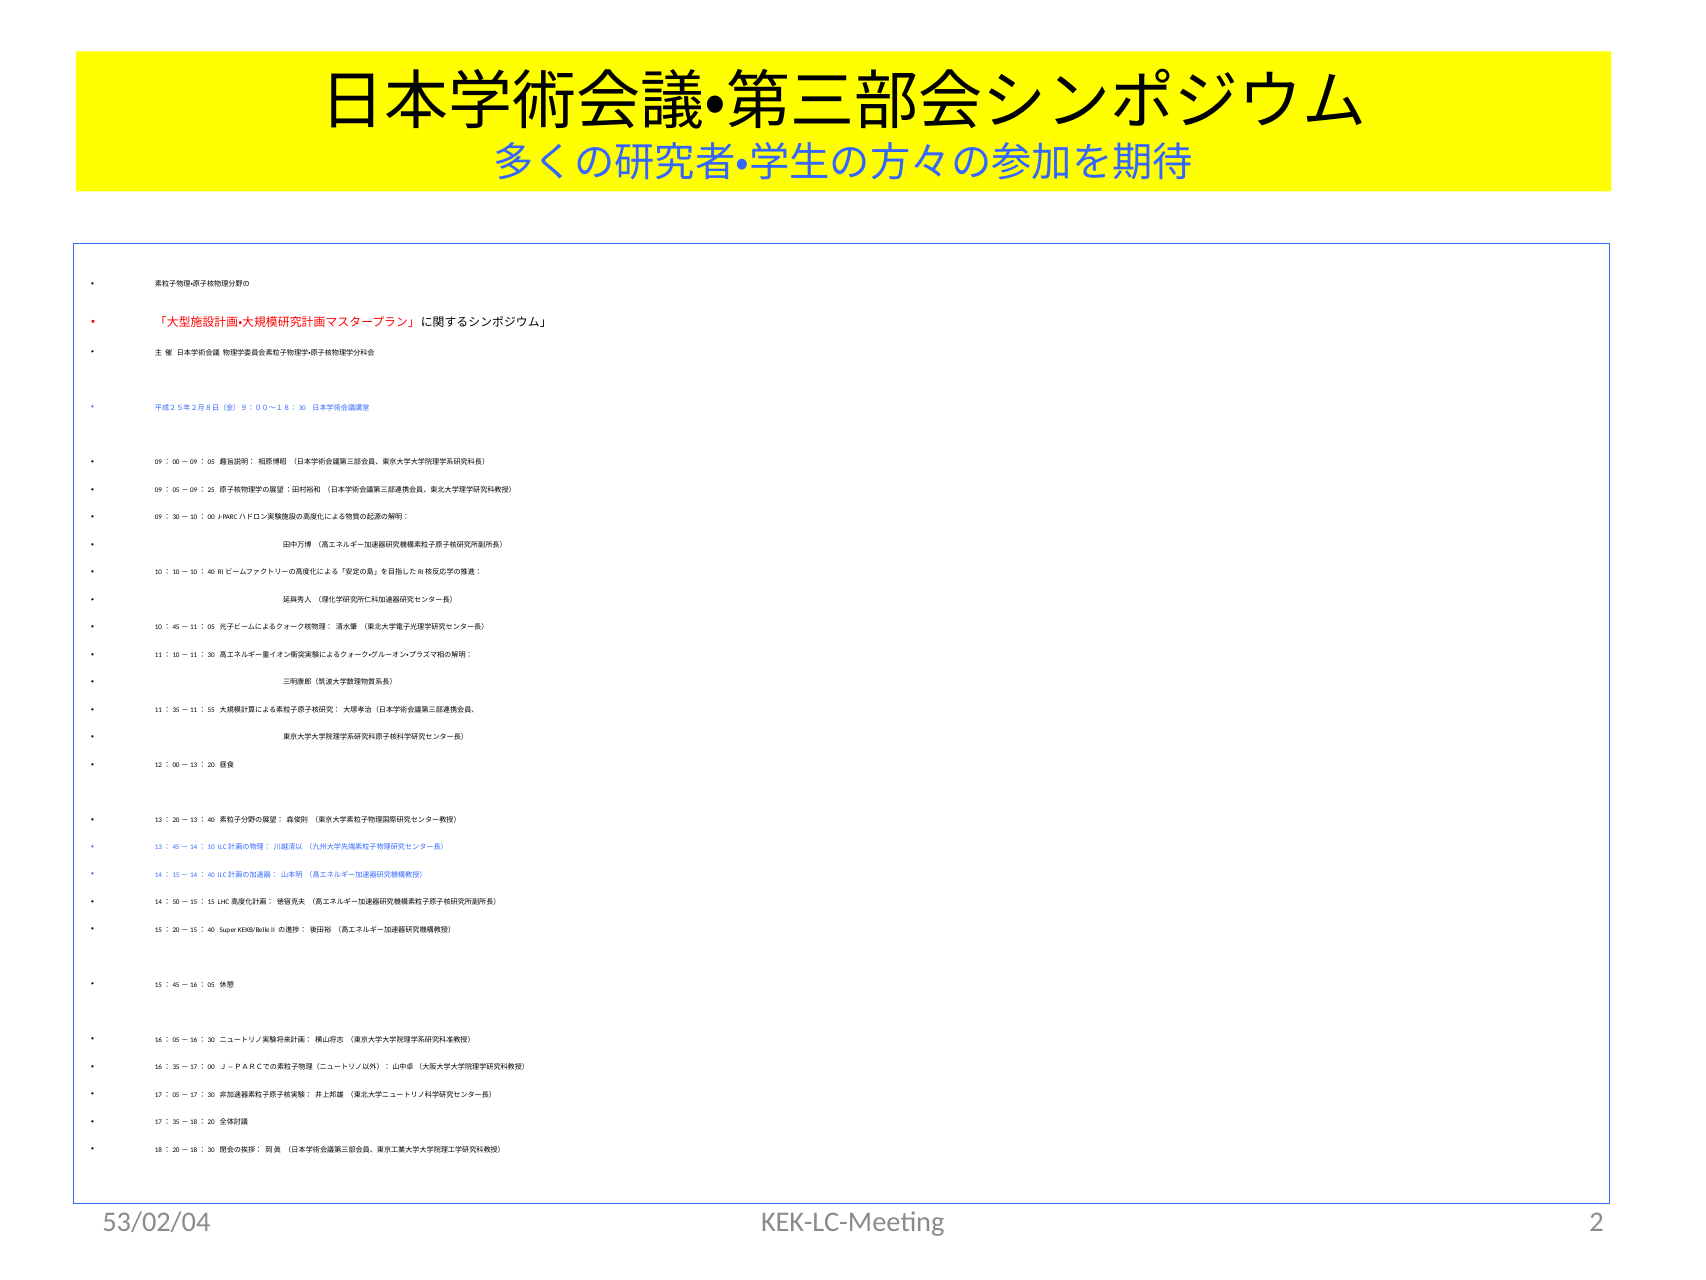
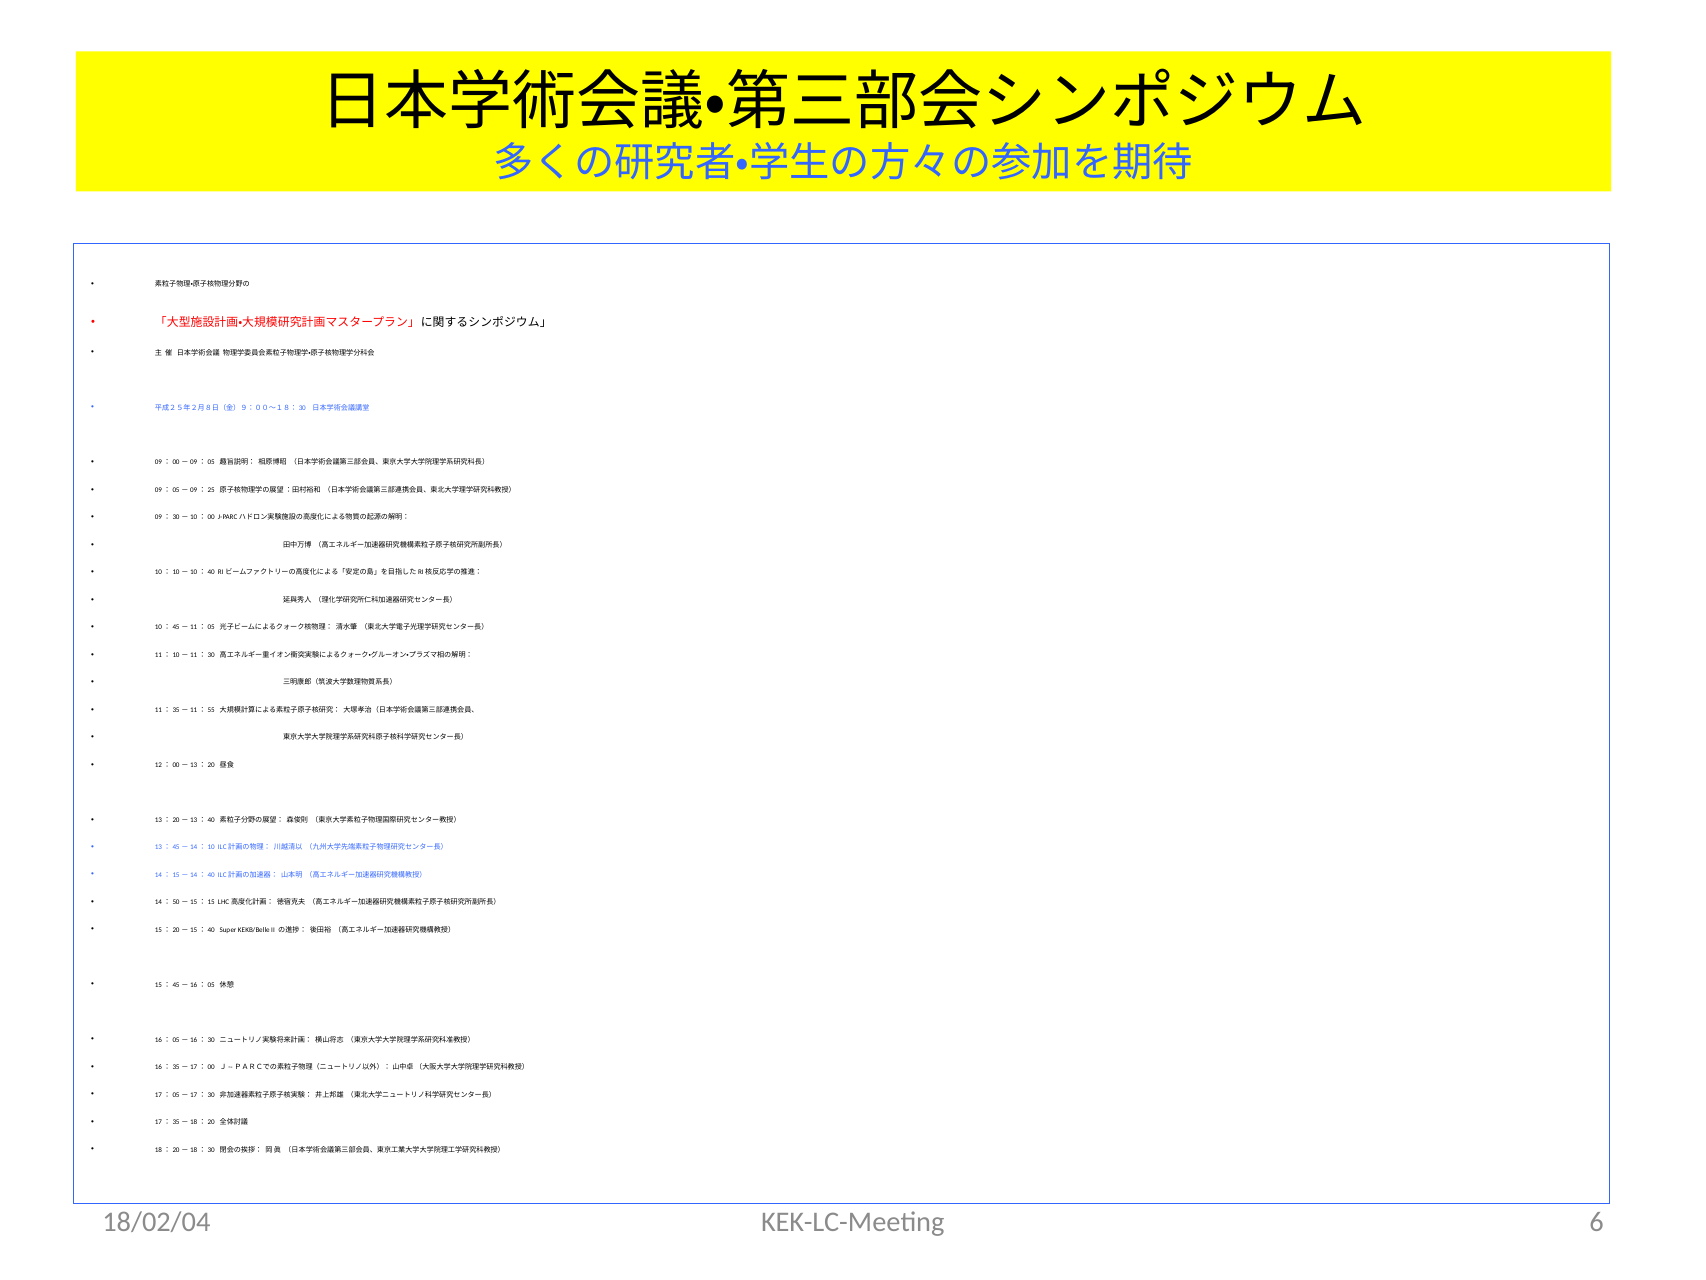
53/02/04: 53/02/04 -> 18/02/04 (156, 1222)
2: 2 -> 6 (1597, 1222)
